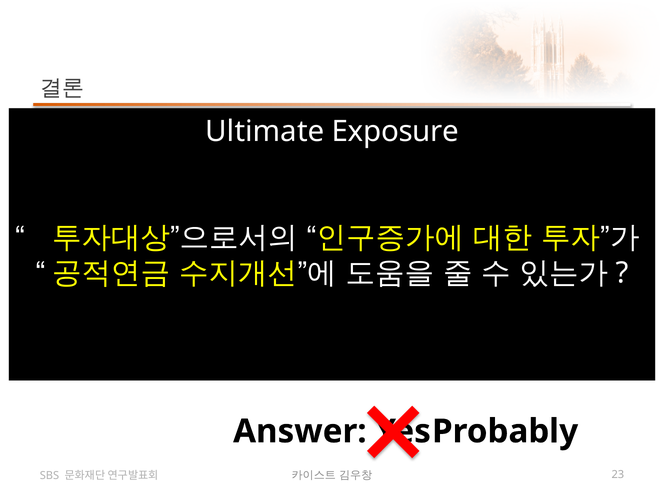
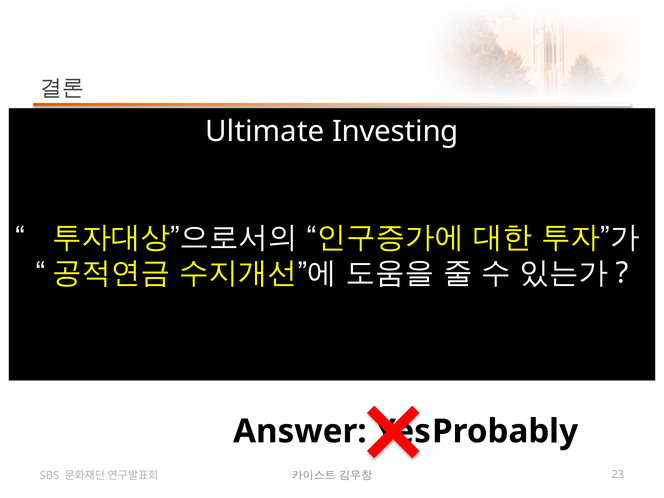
Exposure: Exposure -> Investing (395, 131)
